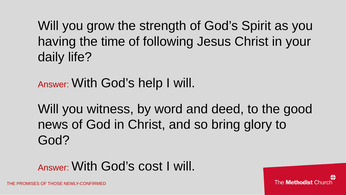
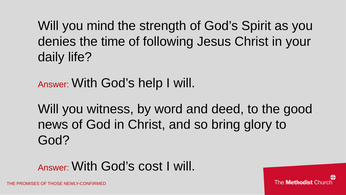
grow: grow -> mind (101, 26)
having: having -> denies (57, 41)
